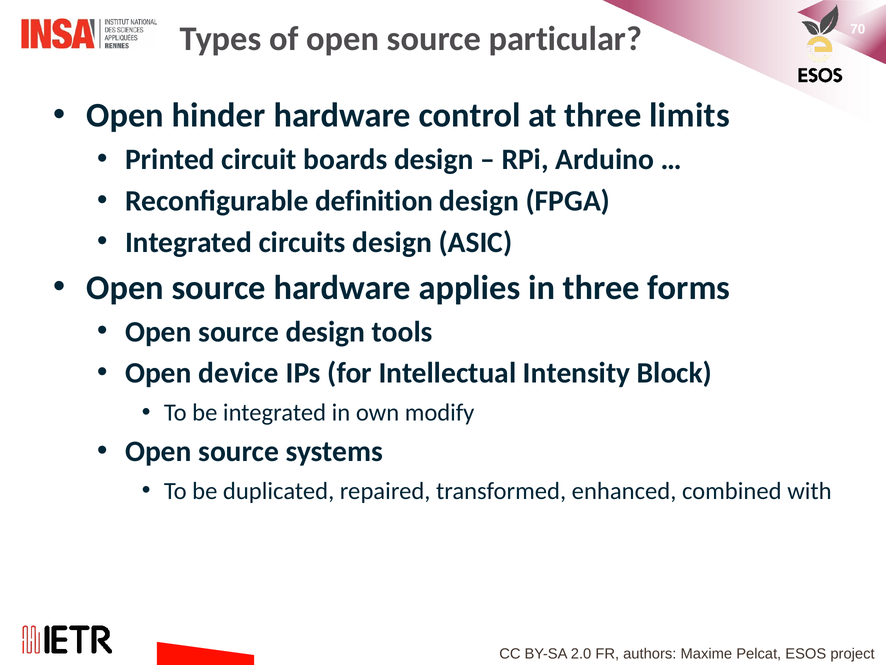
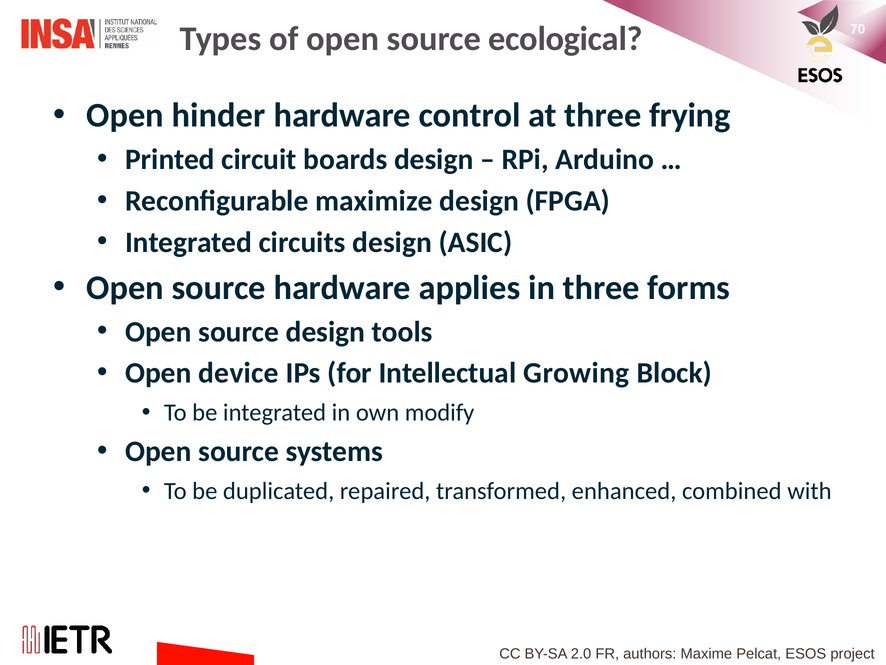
particular: particular -> ecological (565, 39)
limits: limits -> frying (690, 115)
definition: definition -> maximize (374, 201)
Intensity: Intensity -> Growing (576, 373)
